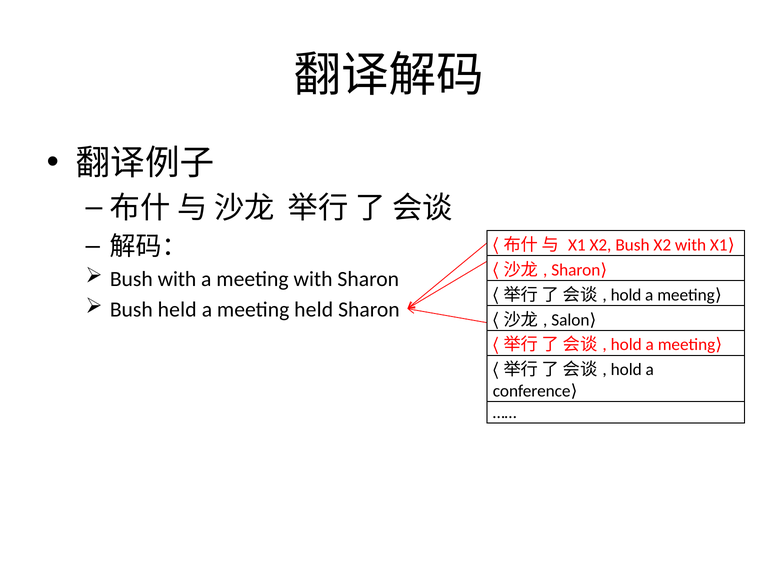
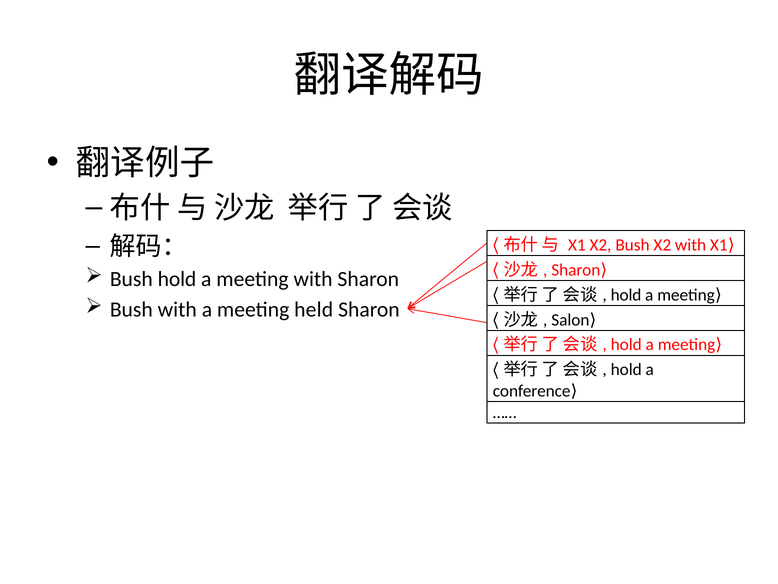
Bush with: with -> hold (177, 279)
Bush held: held -> with (177, 309)
